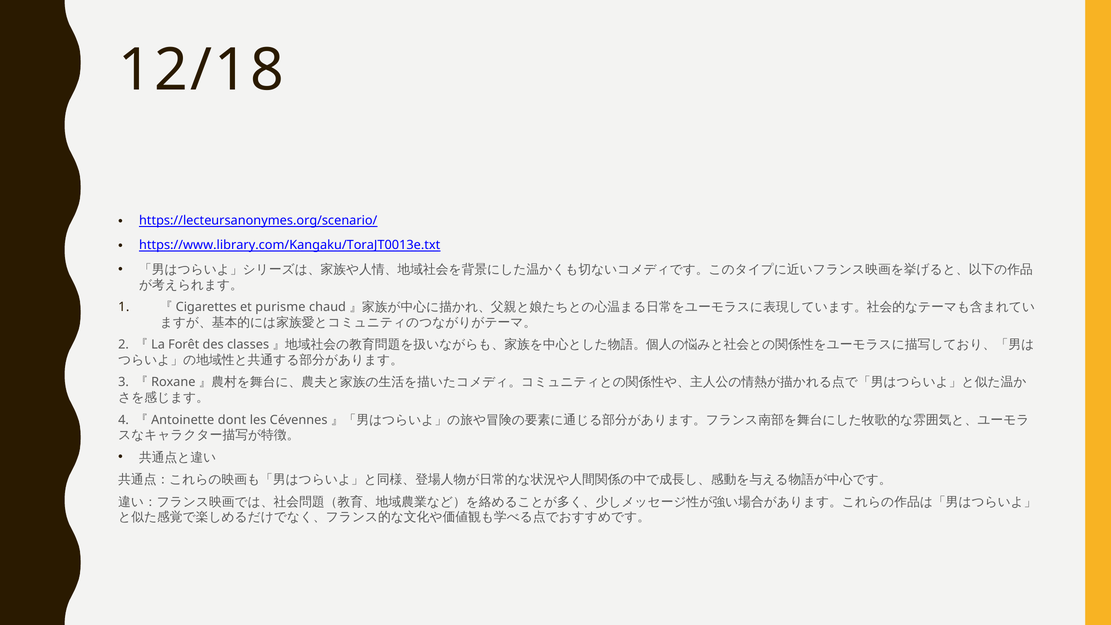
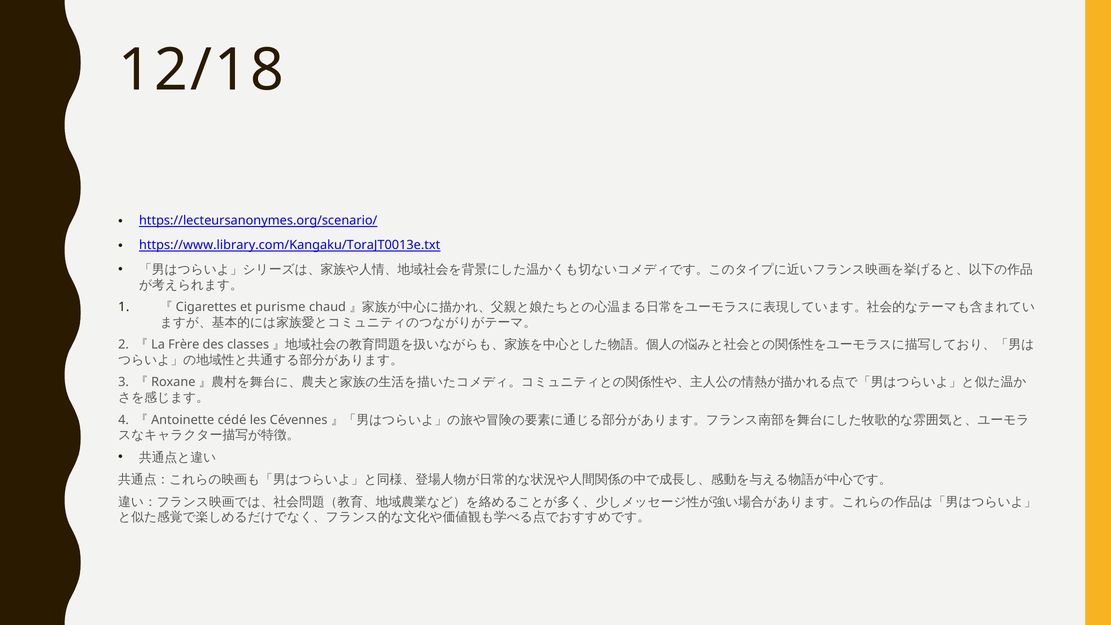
Forêt: Forêt -> Frère (184, 345)
dont: dont -> cédé (232, 420)
